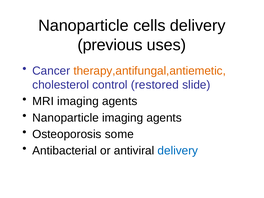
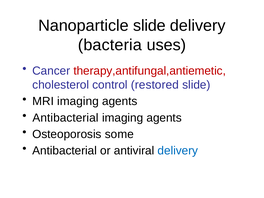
Nanoparticle cells: cells -> slide (149, 26)
previous: previous -> bacteria (110, 45)
therapy,antifungal,antiemetic colour: orange -> red (150, 71)
Nanoparticle: Nanoparticle -> Antibacterial (66, 118)
